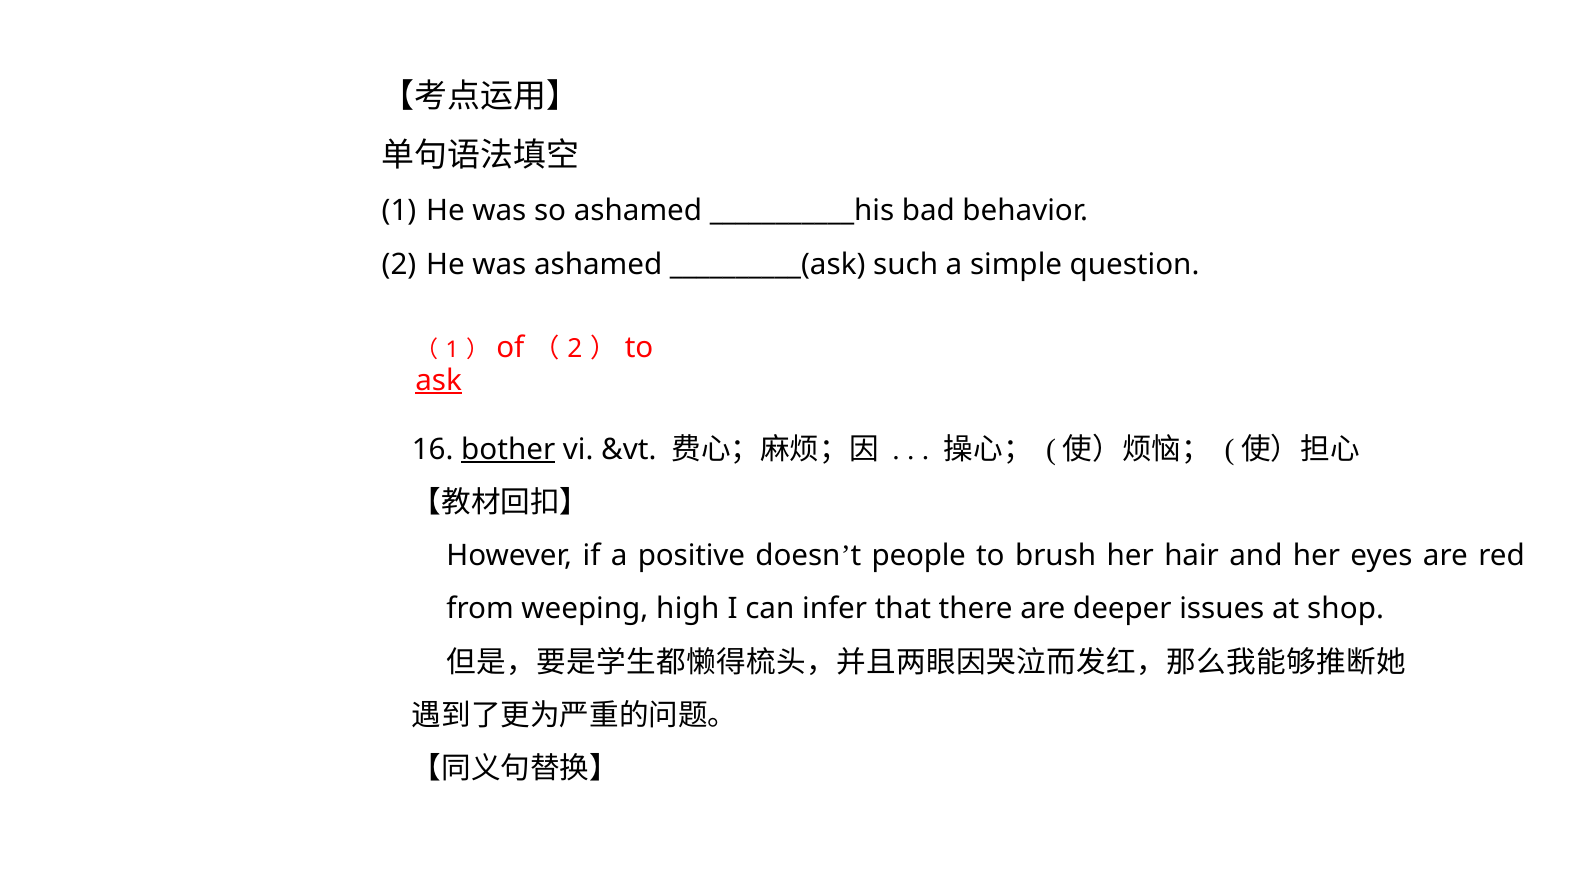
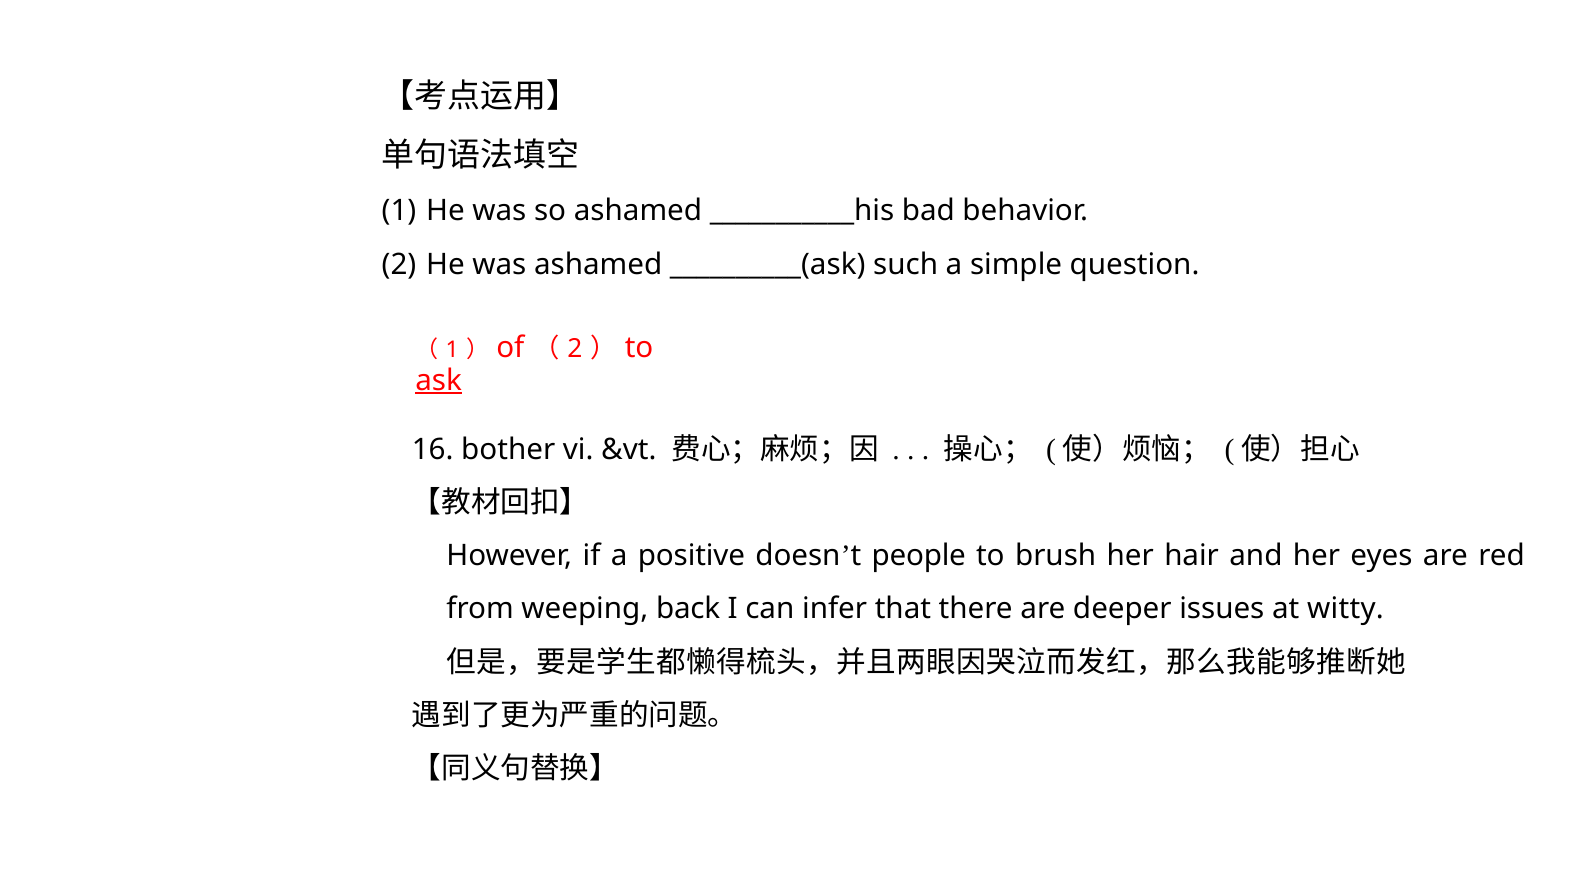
bother underline: present -> none (508, 449)
high: high -> back (688, 609)
shop: shop -> witty (1346, 609)
